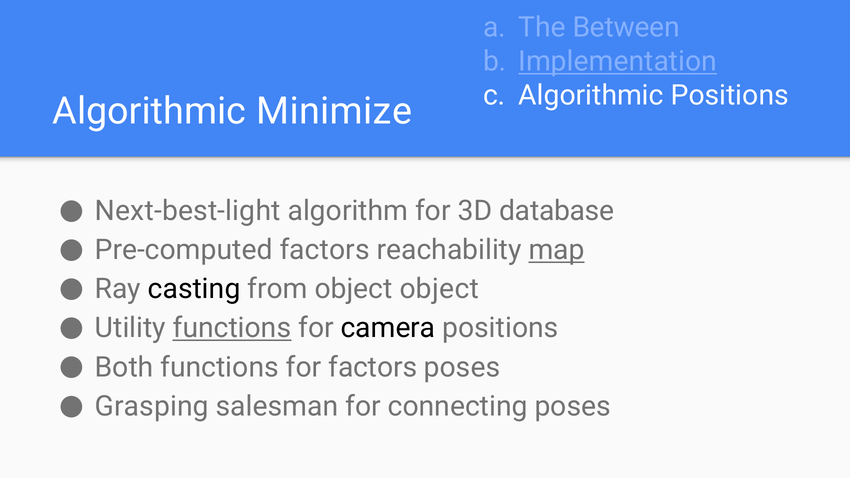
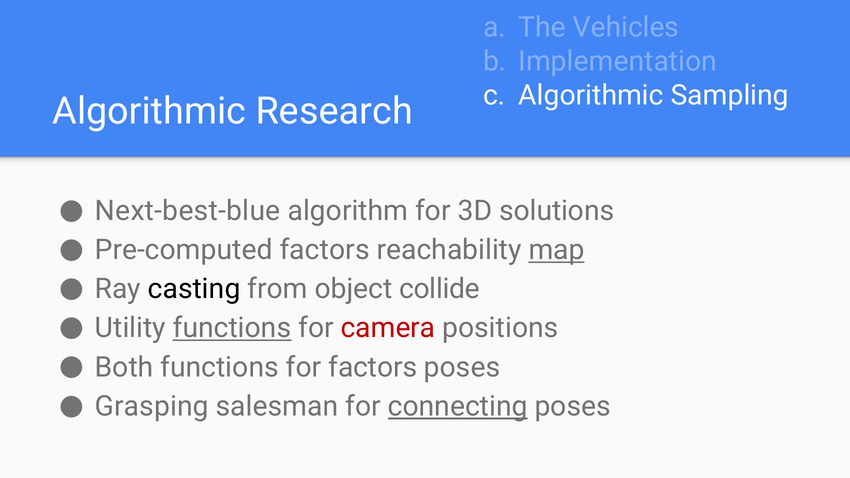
Between: Between -> Vehicles (626, 27)
Implementation underline: present -> none (618, 61)
Algorithmic Positions: Positions -> Sampling (730, 95)
Minimize: Minimize -> Research (334, 111)
Next-best-light: Next-best-light -> Next-best-blue (188, 211)
database: database -> solutions (557, 211)
object object: object -> collide (439, 289)
camera colour: black -> red (388, 328)
connecting underline: none -> present (458, 406)
